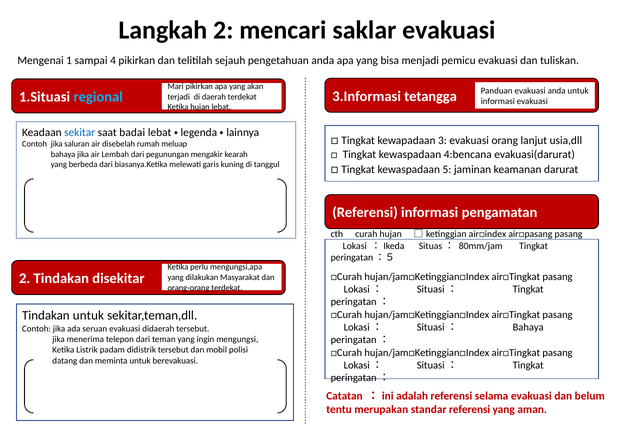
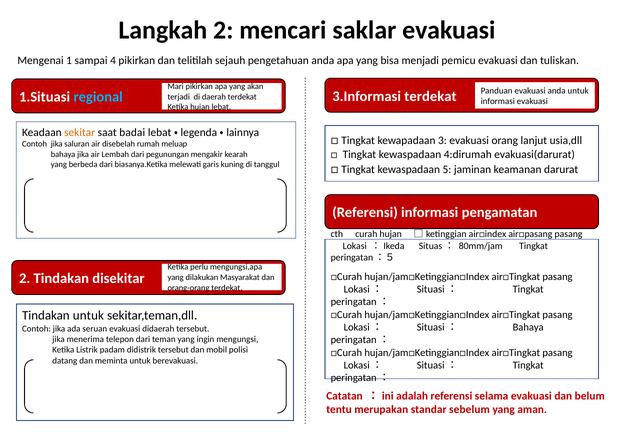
3.Informasi tetangga: tetangga -> terdekat (430, 96)
sekitar colour: blue -> orange (80, 132)
4:bencana: 4:bencana -> 4:dirumah (468, 154)
standar referensi: referensi -> sebelum (469, 409)
